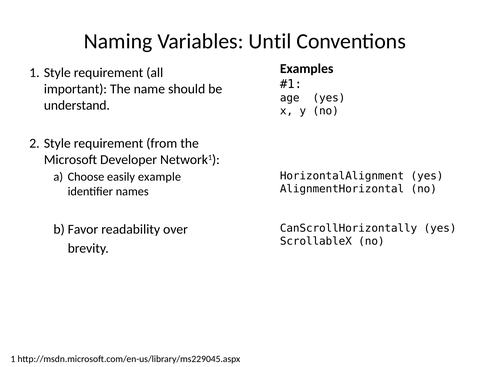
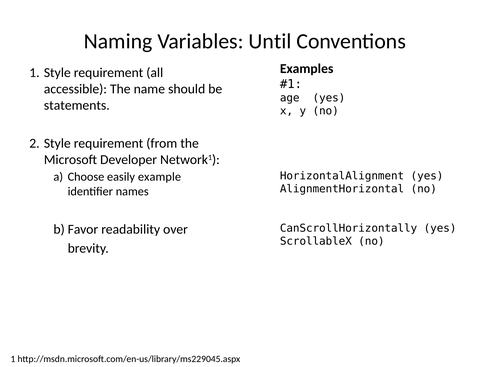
important: important -> accessible (75, 89)
understand: understand -> statements (77, 105)
